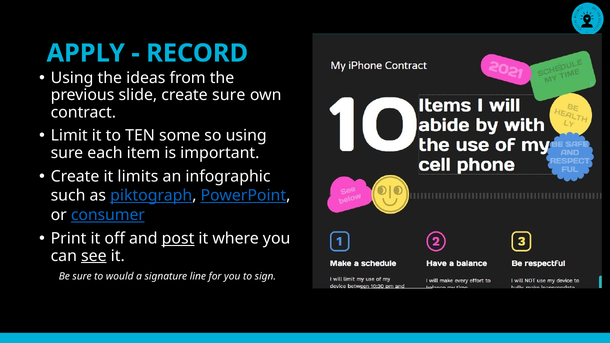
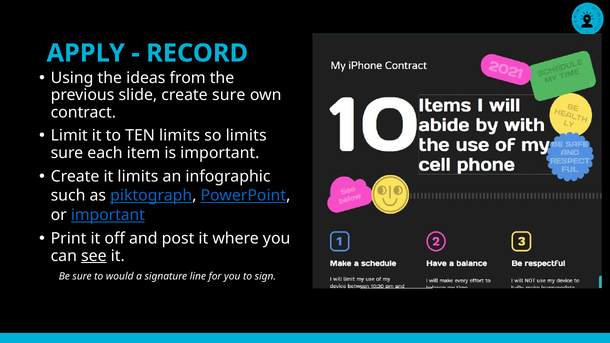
TEN some: some -> limits (180, 136)
so using: using -> limits (246, 136)
or consumer: consumer -> important (108, 215)
post underline: present -> none (178, 239)
